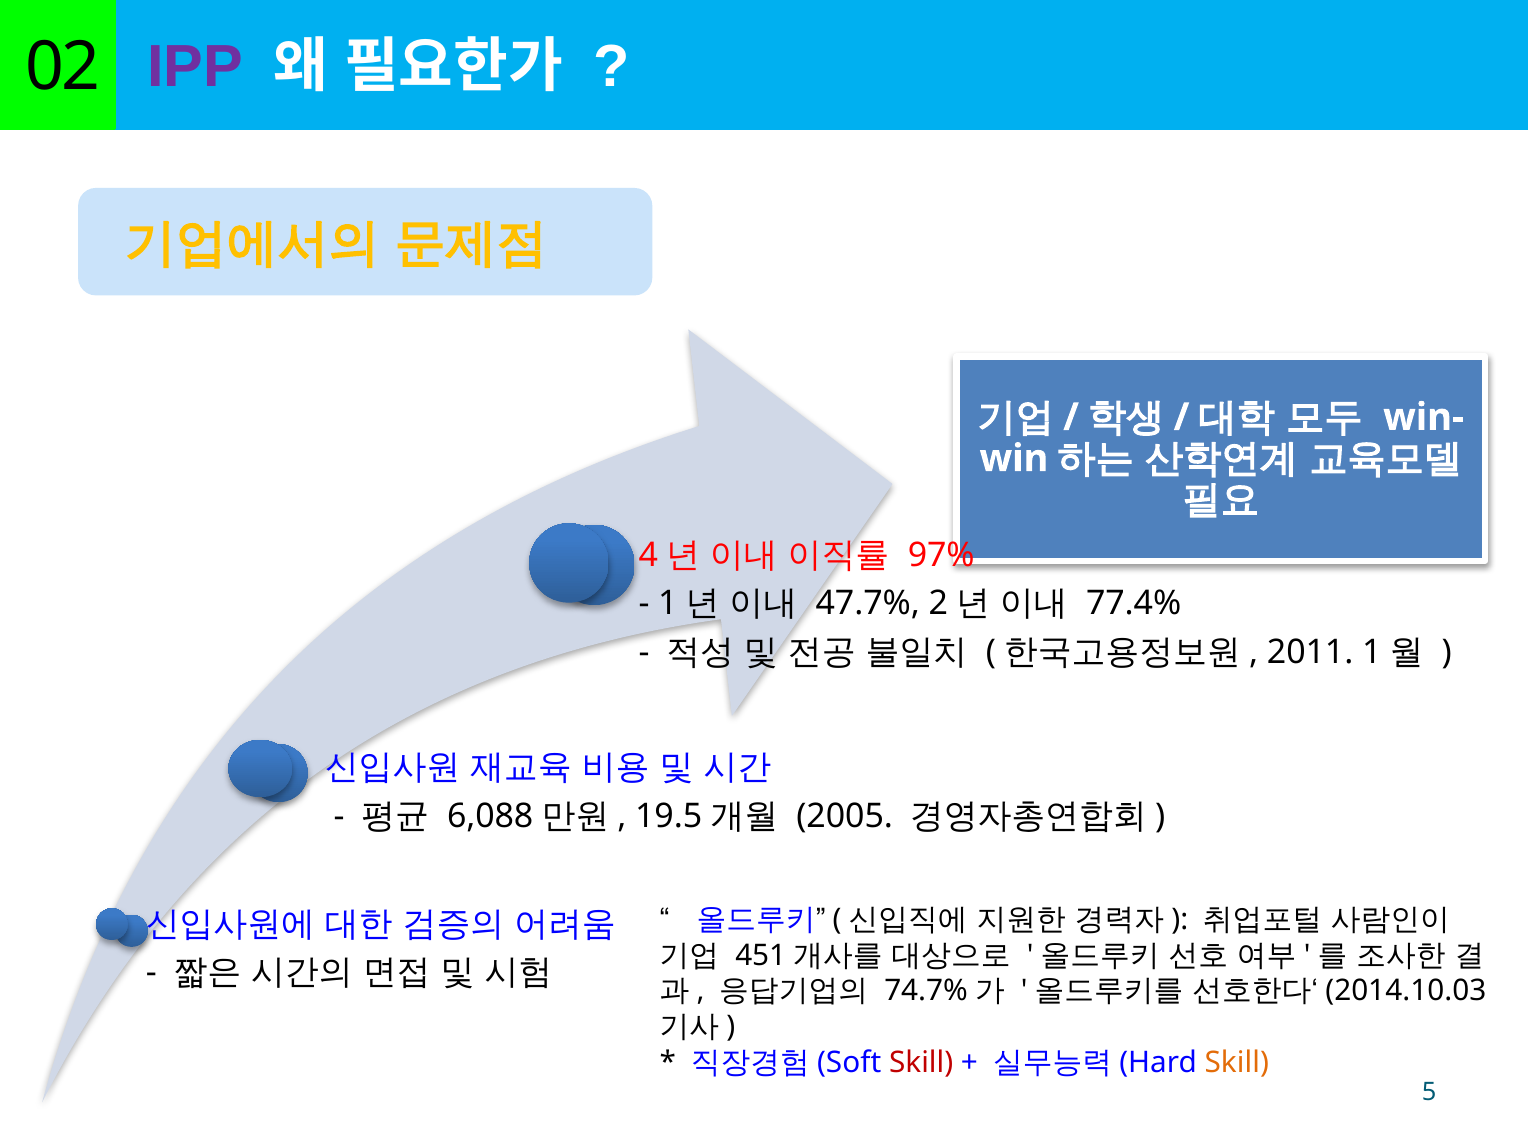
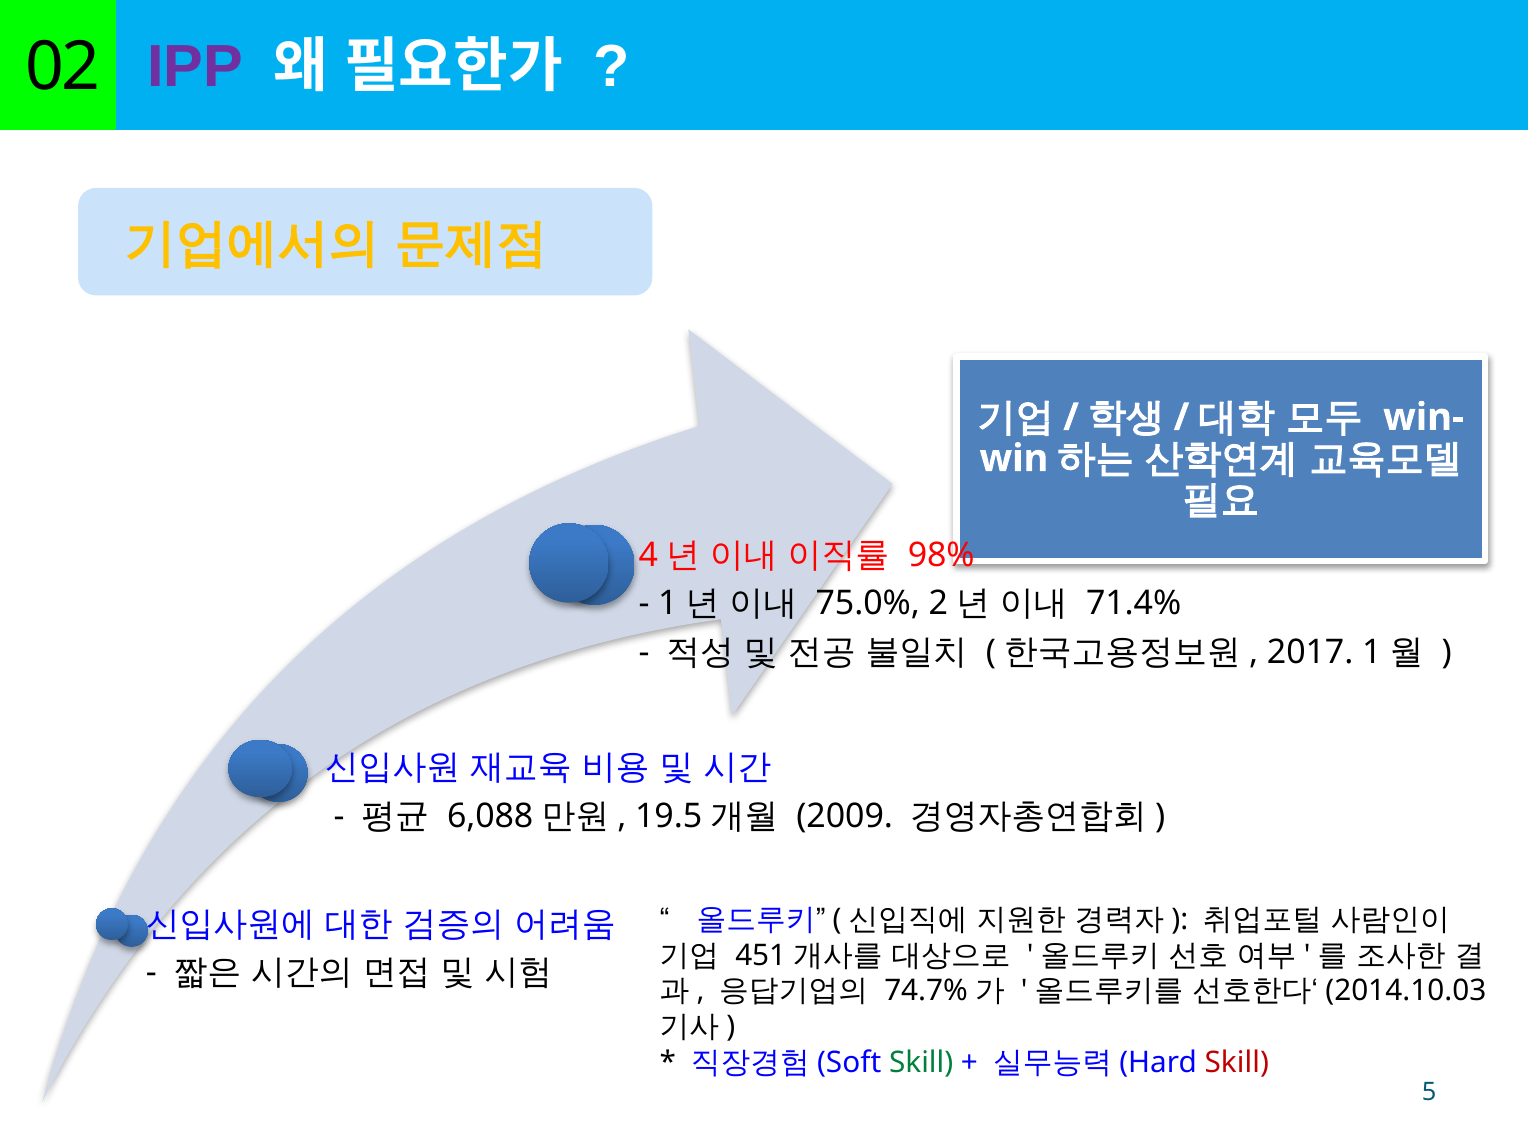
97%: 97% -> 98% (941, 555)
47.7%: 47.7% -> 75.0% (868, 604)
77.4%: 77.4% -> 71.4% (1134, 604)
2011: 2011 -> 2017 (1310, 652)
2005: 2005 -> 2009 (845, 816)
Skill colour: red -> green (921, 1062)
Skill colour: orange -> red (1237, 1062)
